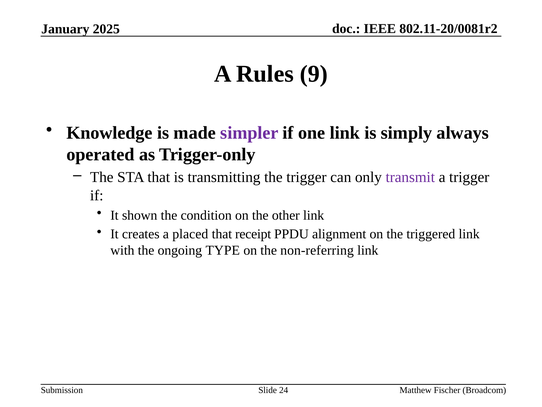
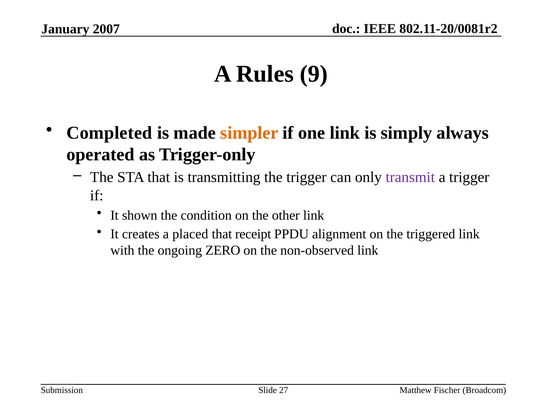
2025: 2025 -> 2007 (106, 29)
Knowledge: Knowledge -> Completed (109, 133)
simpler colour: purple -> orange (249, 133)
TYPE: TYPE -> ZERO (223, 250)
non-referring: non-referring -> non-observed (317, 250)
24: 24 -> 27 (284, 390)
